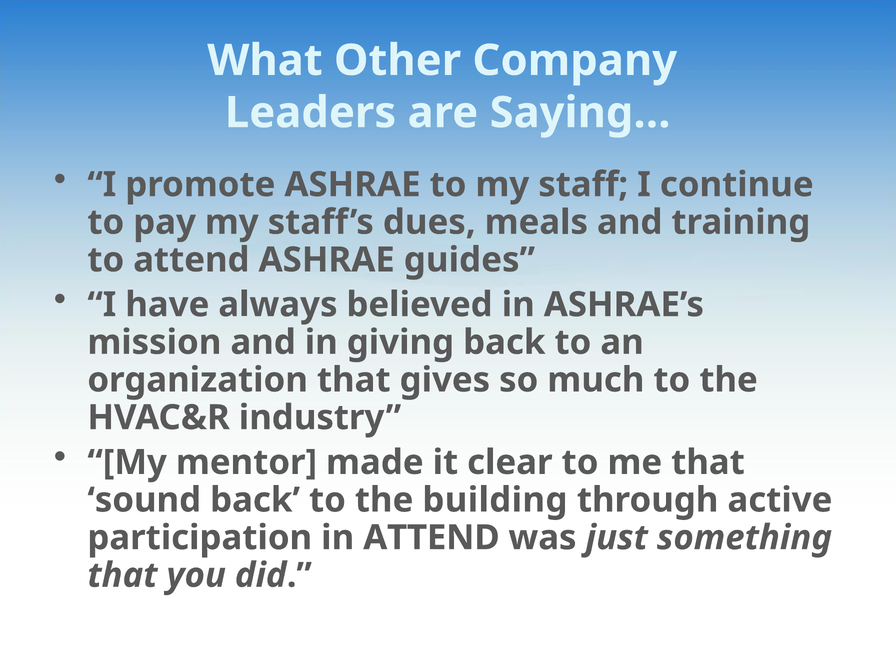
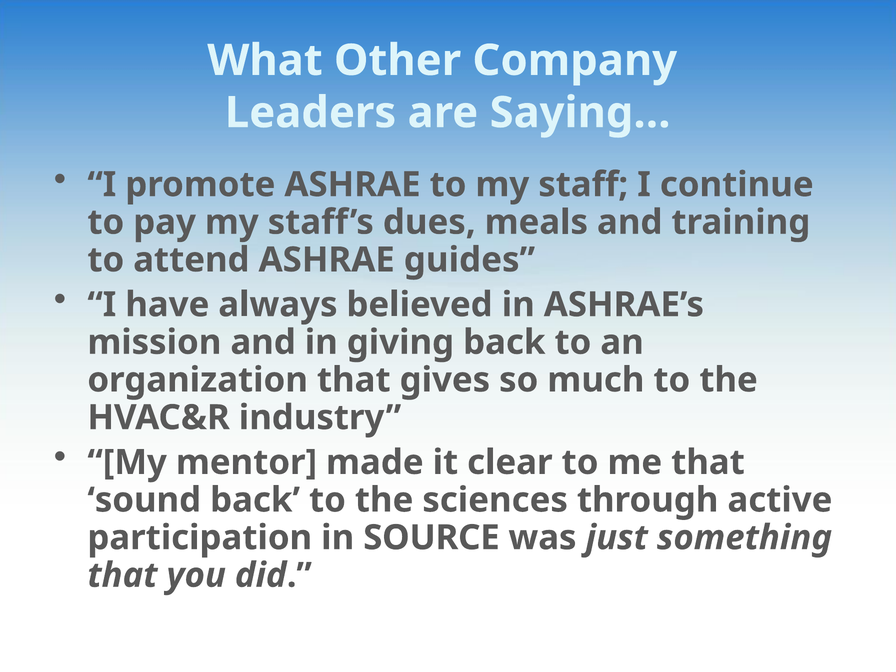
building: building -> sciences (495, 500)
in ATTEND: ATTEND -> SOURCE (431, 538)
